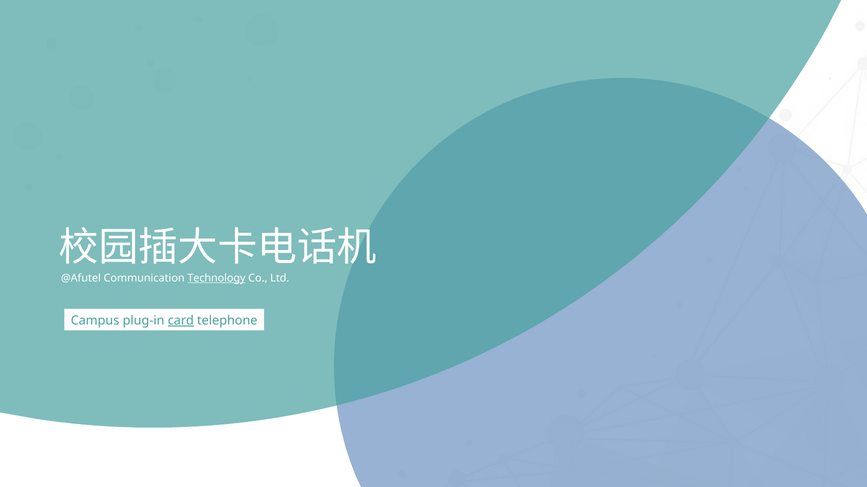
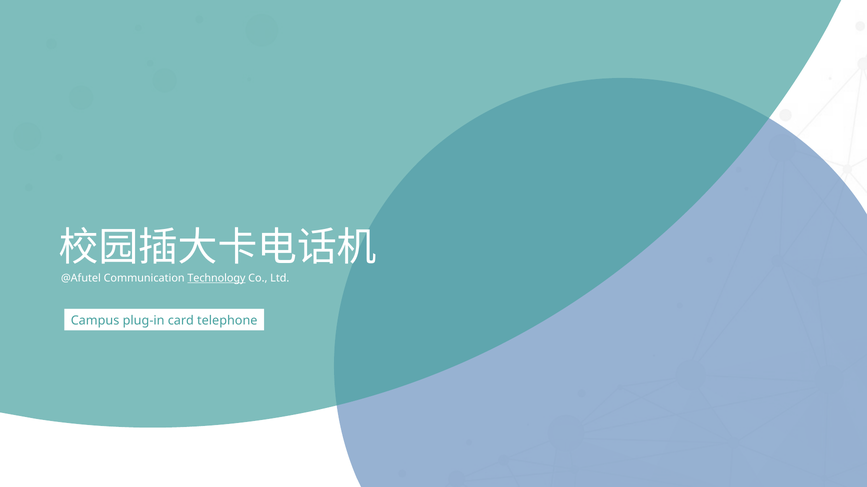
card underline: present -> none (181, 321)
